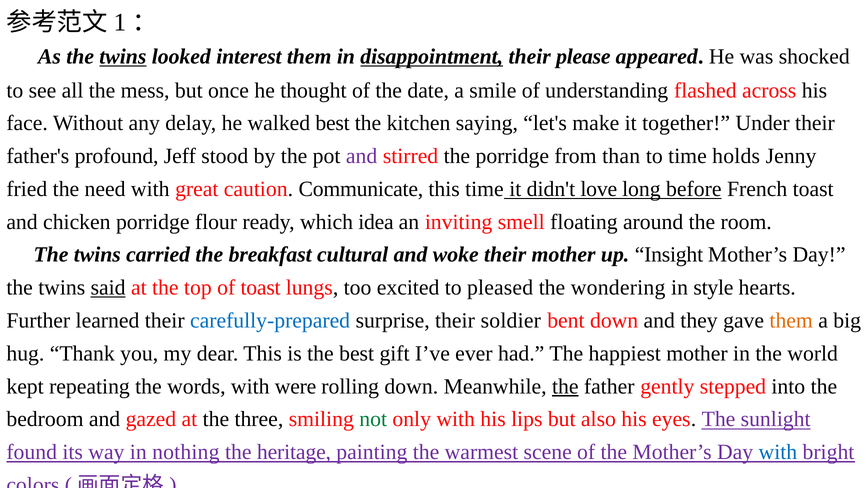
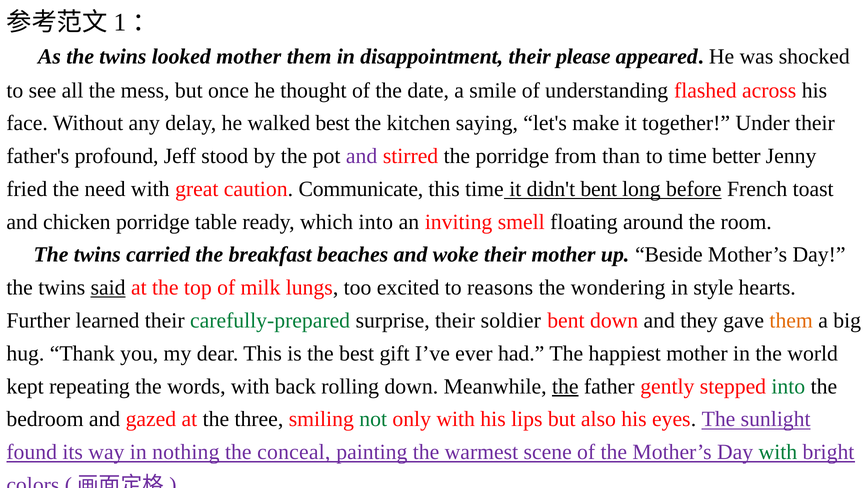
twins underline: present -> none (123, 57)
looked interest: interest -> mother (249, 57)
disappointment underline: present -> none (432, 57)
holds: holds -> better (736, 156)
didn't love: love -> bent (599, 189)
flour: flour -> table (216, 222)
which idea: idea -> into (376, 222)
cultural: cultural -> beaches (353, 255)
Insight: Insight -> Beside (669, 255)
of toast: toast -> milk (260, 288)
pleased: pleased -> reasons (500, 288)
carefully-prepared colour: blue -> green (270, 321)
were: were -> back (295, 387)
into colour: black -> green (788, 387)
heritage: heritage -> conceal (294, 452)
with colour: blue -> green (778, 452)
